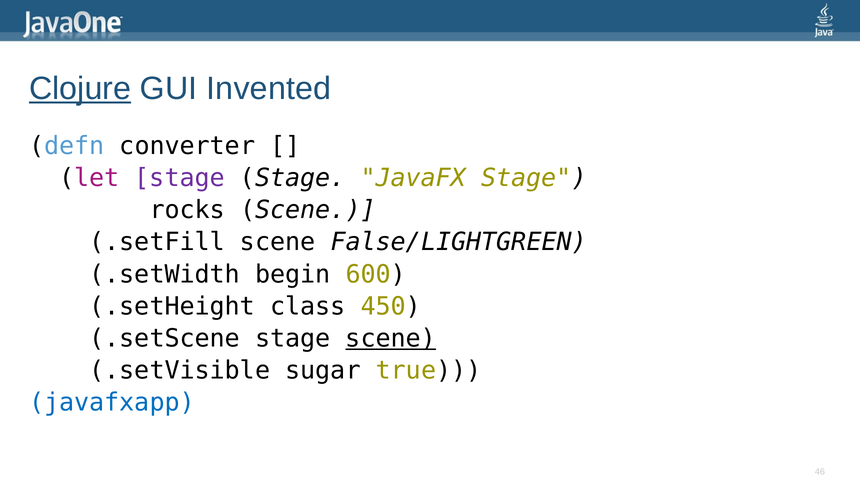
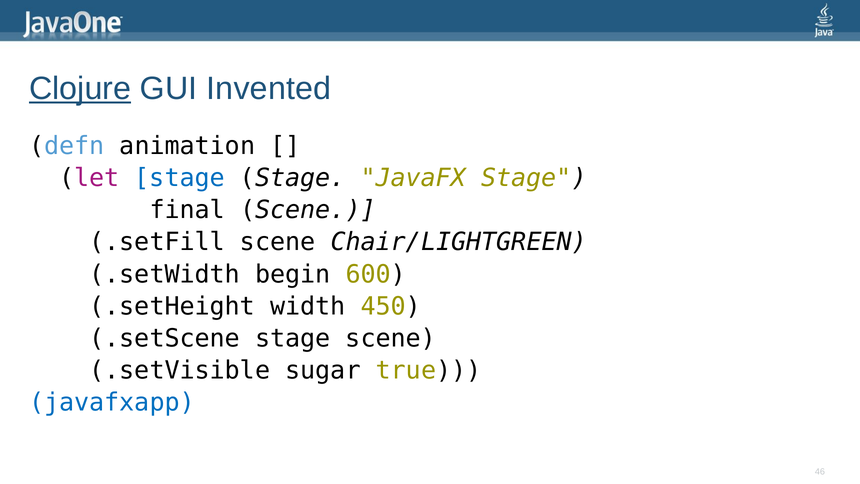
converter: converter -> animation (187, 146)
stage colour: purple -> blue (180, 178)
rocks: rocks -> final (187, 210)
False/LIGHTGREEN: False/LIGHTGREEN -> Chair/LIGHTGREEN (459, 242)
class: class -> width (308, 306)
scene underline: present -> none (391, 338)
